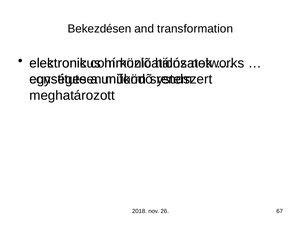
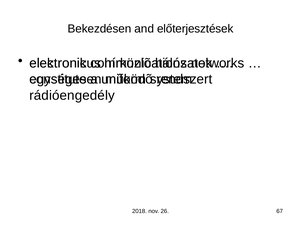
transformation: transformation -> előterjesztések (195, 29)
meghatározott: meghatározott -> rádióengedély (72, 95)
